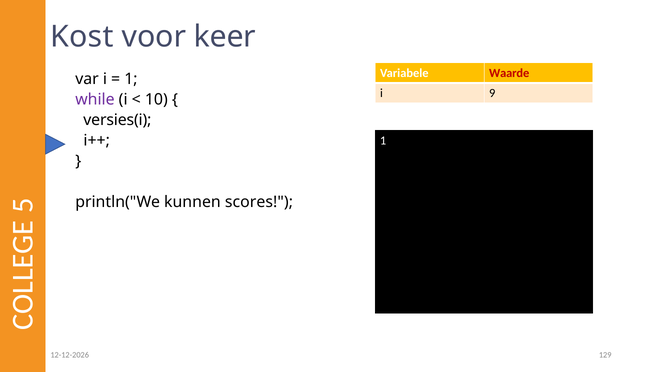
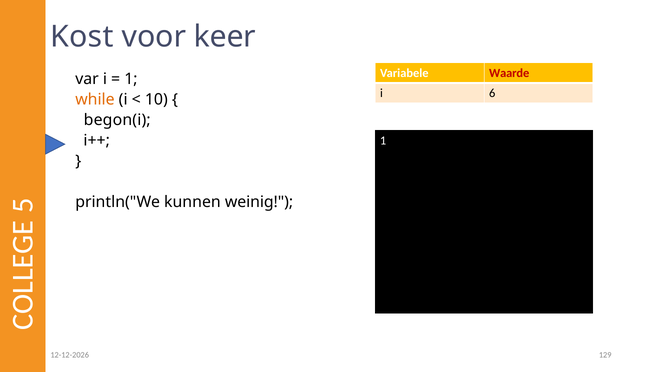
9: 9 -> 6 (492, 93)
while colour: purple -> orange (95, 100)
versies(i: versies(i -> begon(i (117, 120)
scores: scores -> weinig (259, 202)
